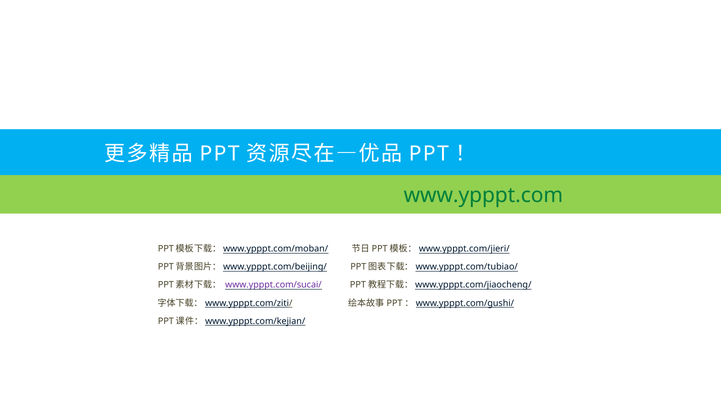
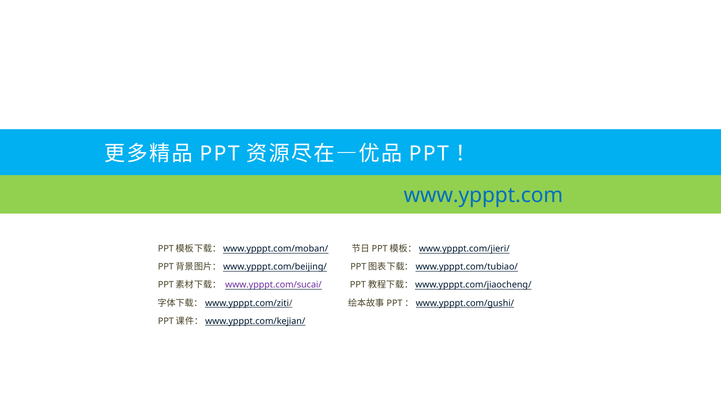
www.ypppt.com colour: green -> blue (483, 195)
